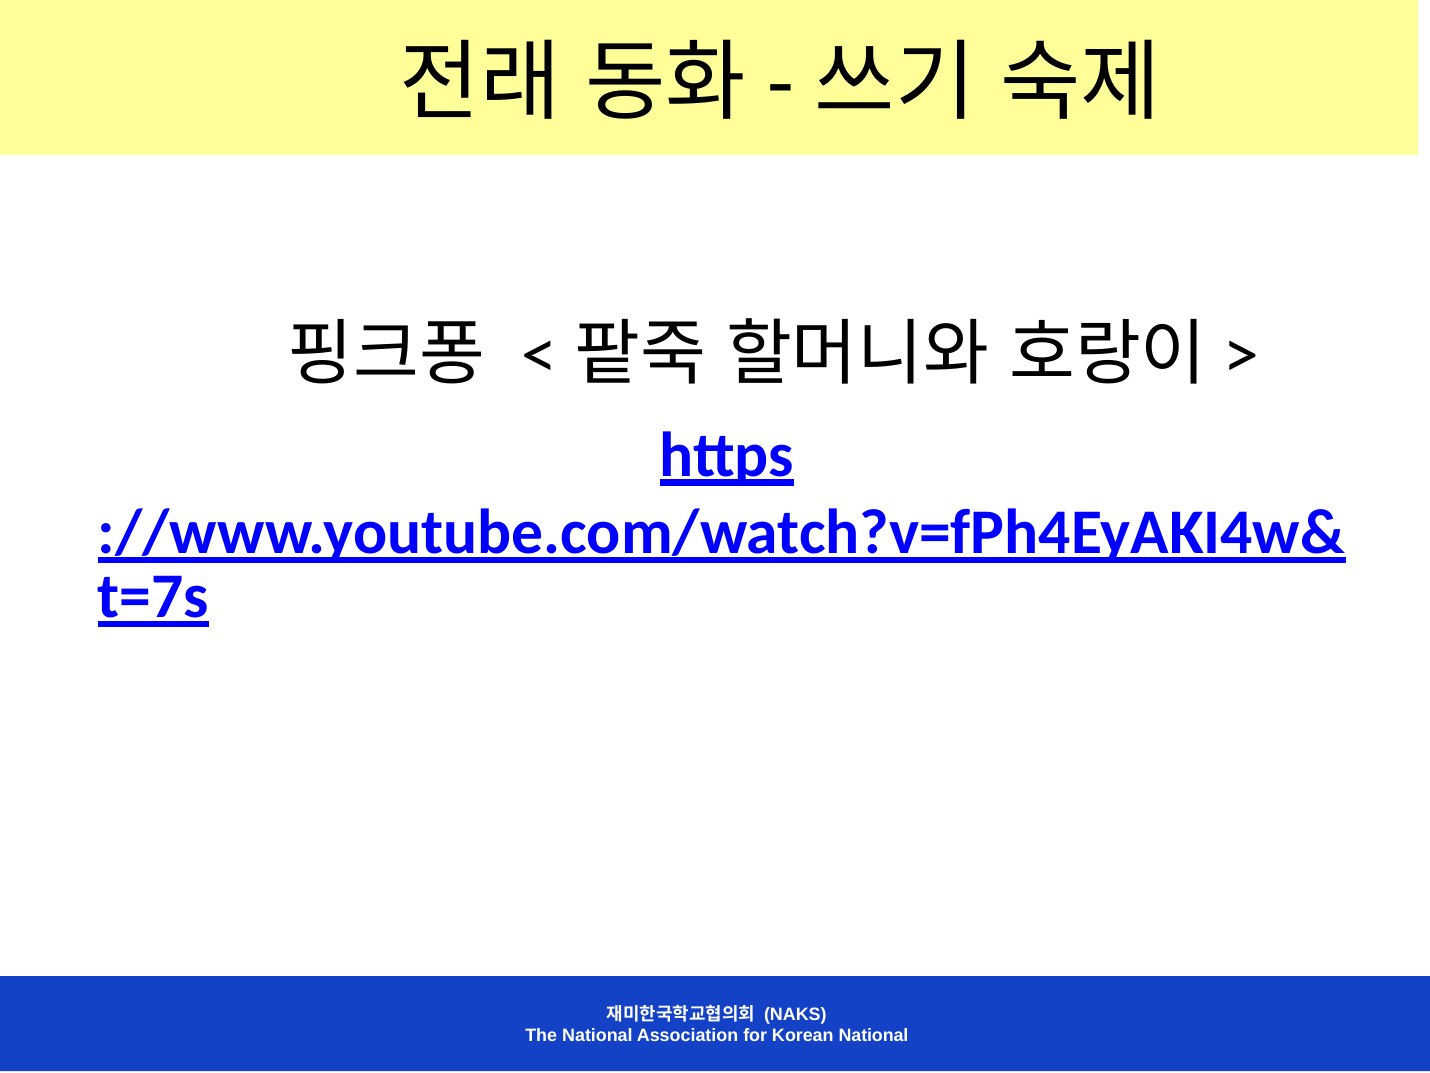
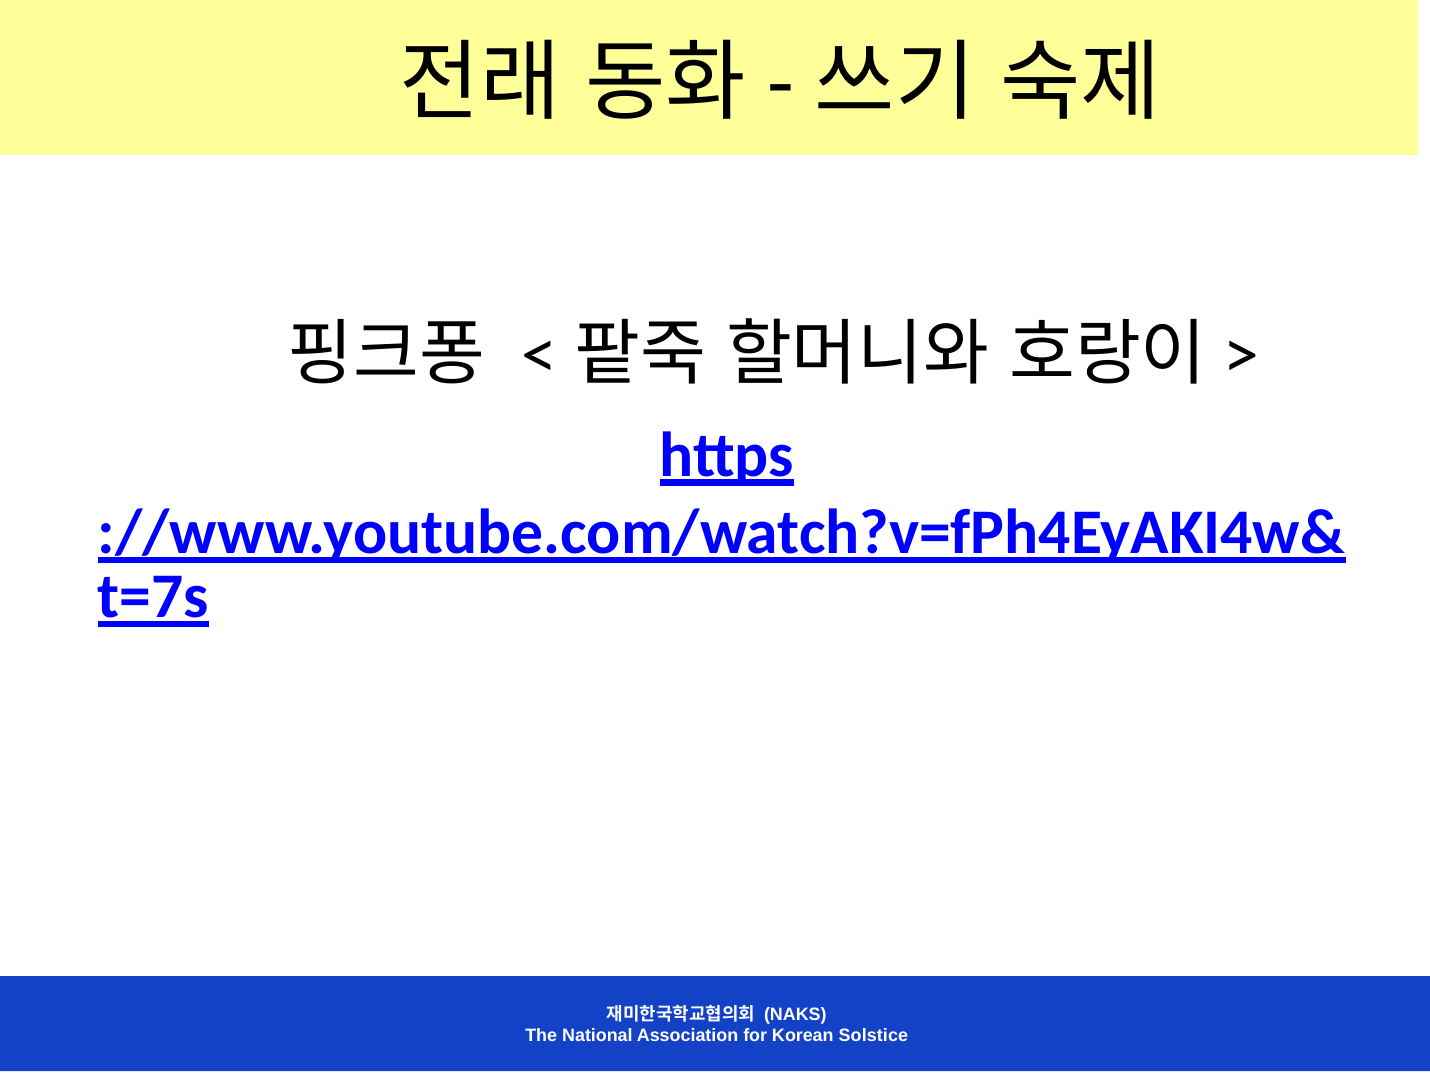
Korean National: National -> Solstice (873, 1035)
